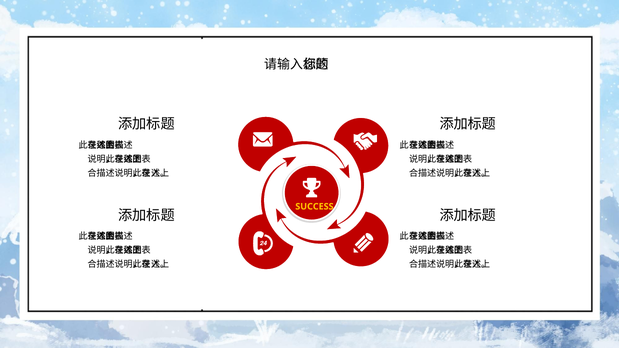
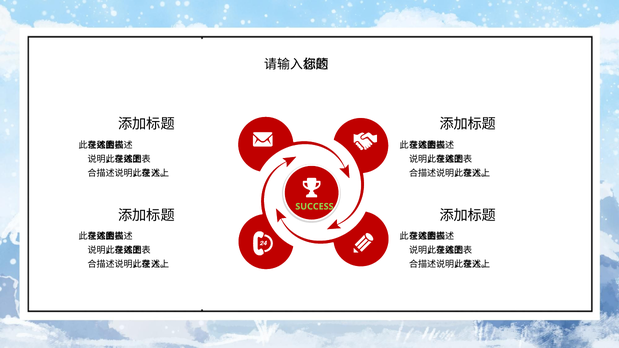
SUCCESS colour: yellow -> light green (314, 207)
